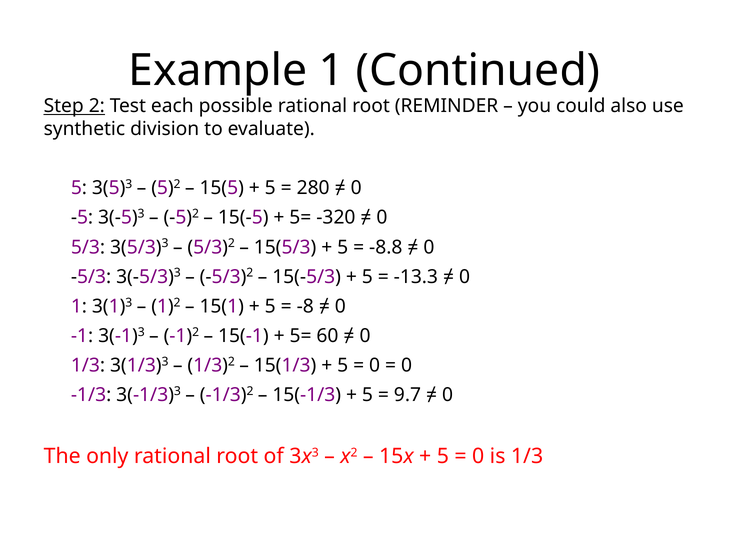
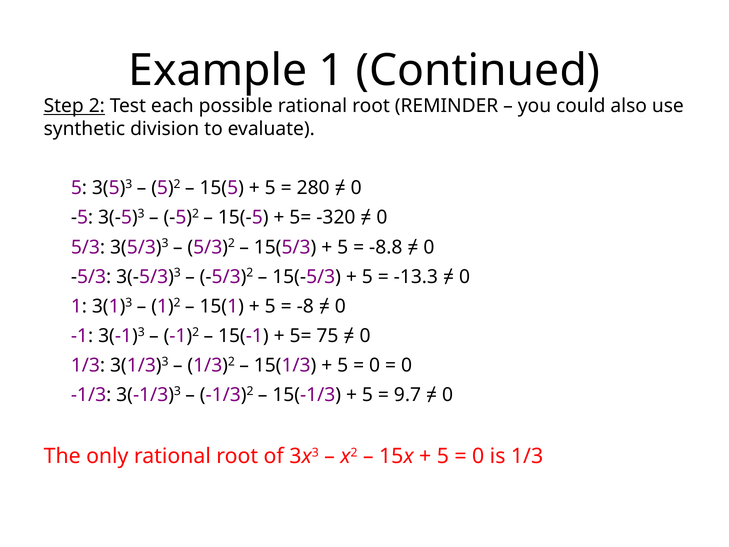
60: 60 -> 75 (327, 336)
